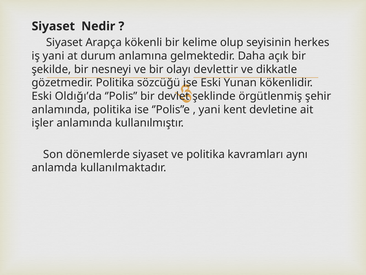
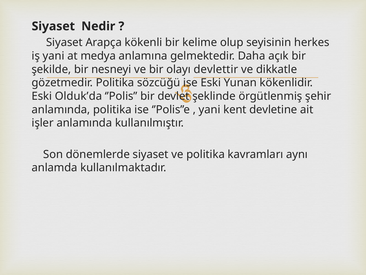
durum: durum -> medya (98, 56)
Oldığı’da: Oldığı’da -> Olduk’da (78, 96)
